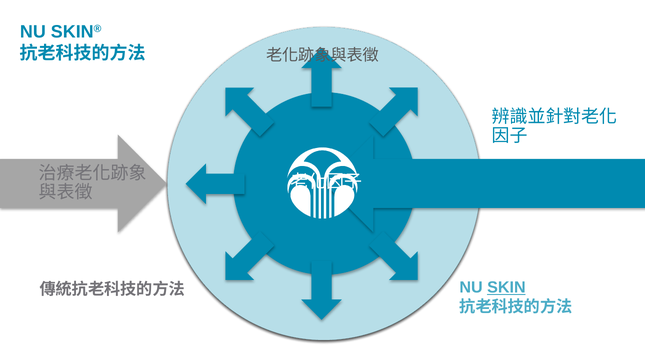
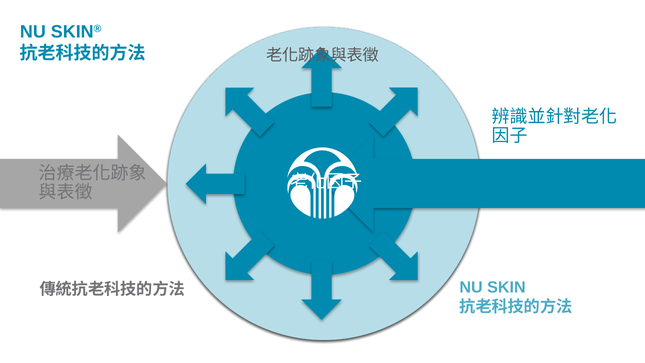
SKIN underline: present -> none (506, 288)
